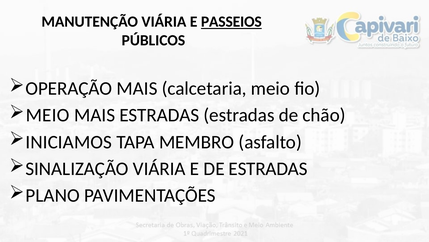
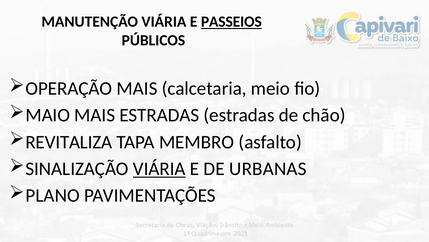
MEIO: MEIO -> MAIO (48, 115)
INICIAMOS: INICIAMOS -> REVITALIZA (69, 142)
VIÁRIA underline: none -> present (159, 168)
DE ESTRADAS: ESTRADAS -> URBANAS (268, 168)
